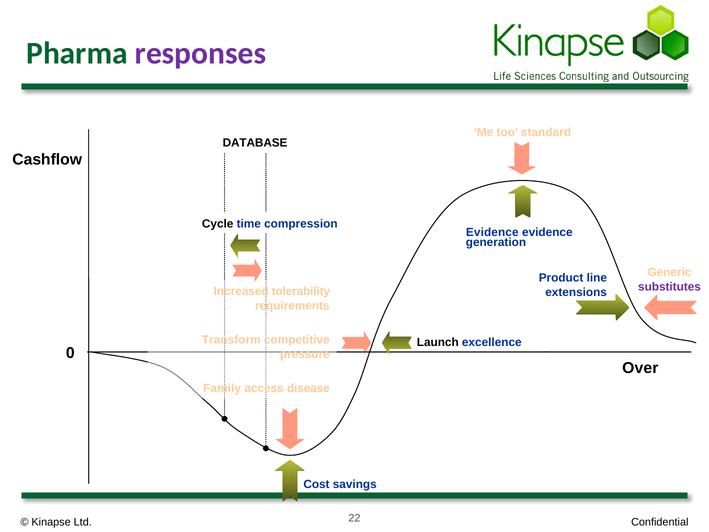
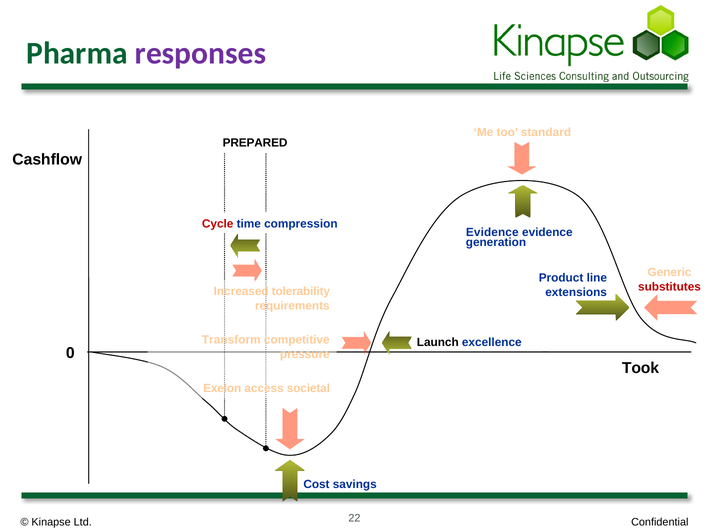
DATABASE: DATABASE -> PREPARED (255, 143)
Cycle colour: black -> red (218, 224)
substitutes colour: purple -> red (669, 287)
Over: Over -> Took (640, 368)
Family: Family -> Exelon (222, 388)
disease: disease -> societal (308, 388)
